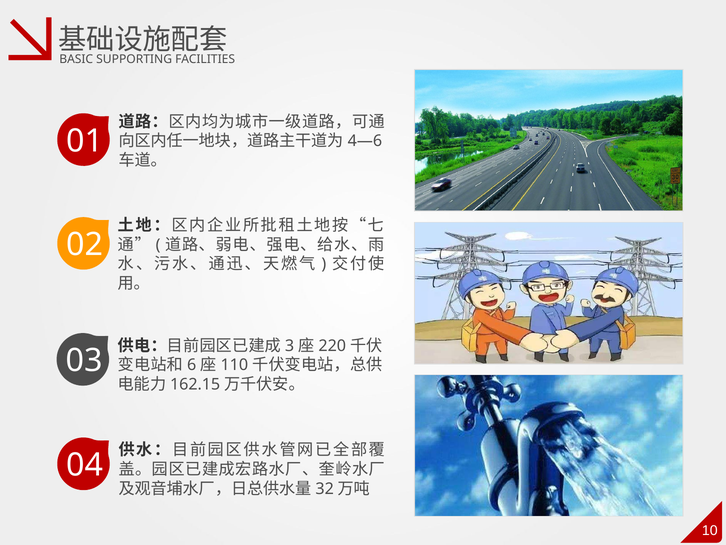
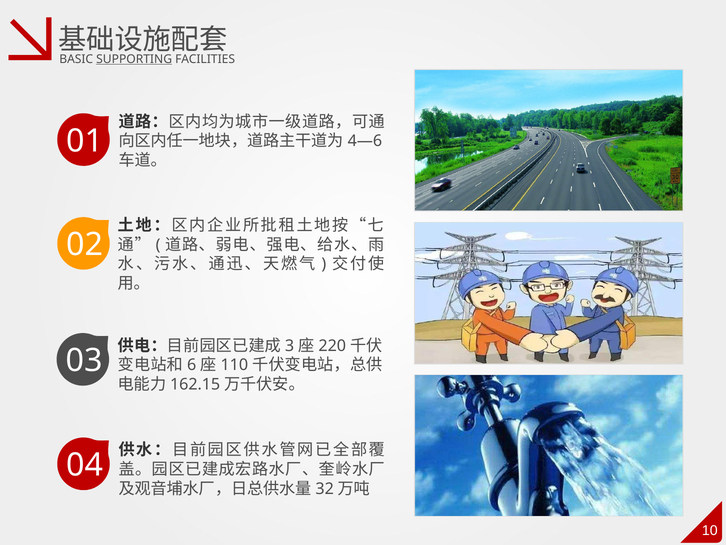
SUPPORTING underline: none -> present (134, 59)
